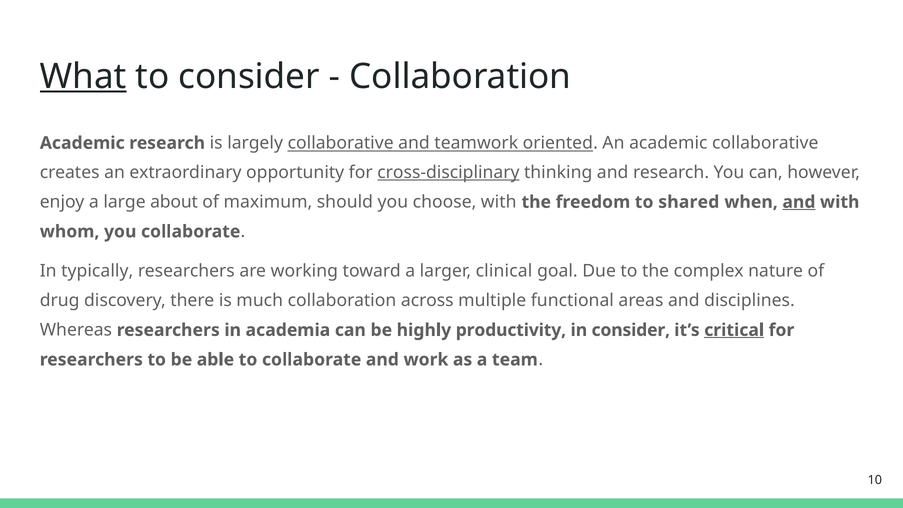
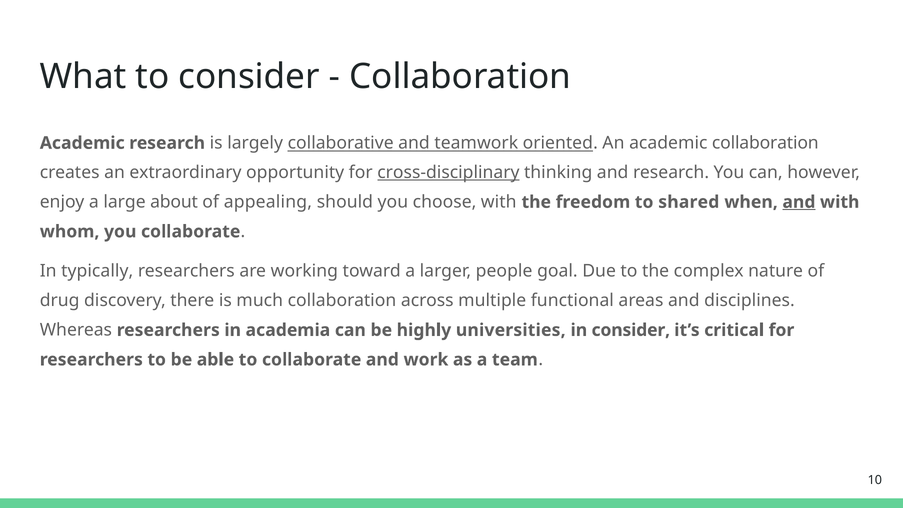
What underline: present -> none (83, 77)
academic collaborative: collaborative -> collaboration (765, 143)
maximum: maximum -> appealing (268, 202)
clinical: clinical -> people (504, 271)
productivity: productivity -> universities (511, 330)
critical underline: present -> none (734, 330)
